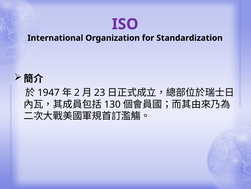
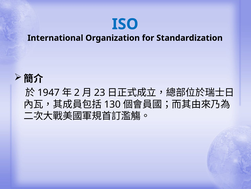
ISO colour: purple -> blue (125, 24)
